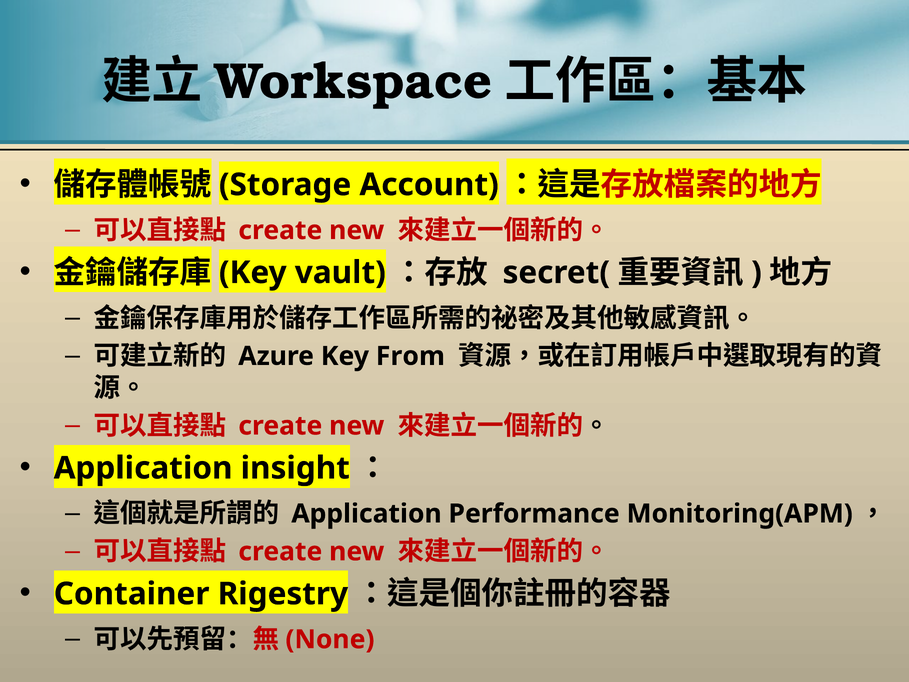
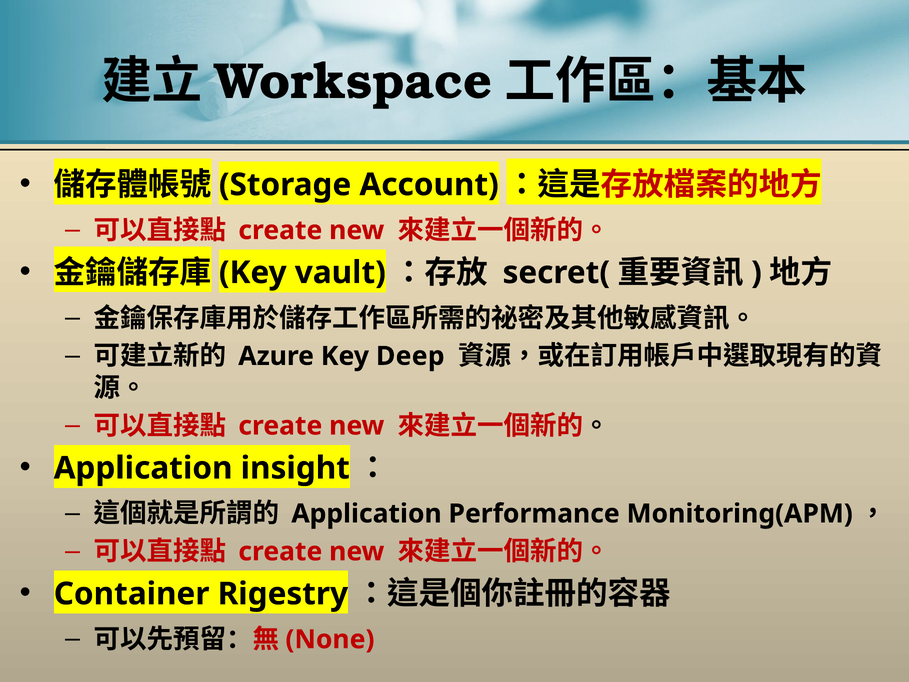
From: From -> Deep (410, 356)
